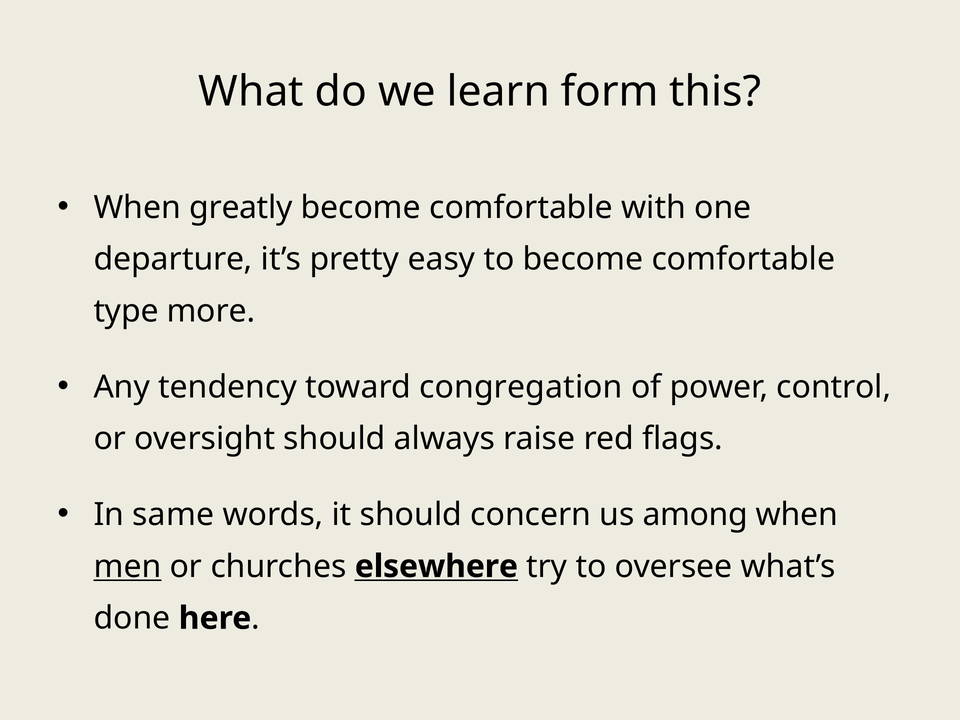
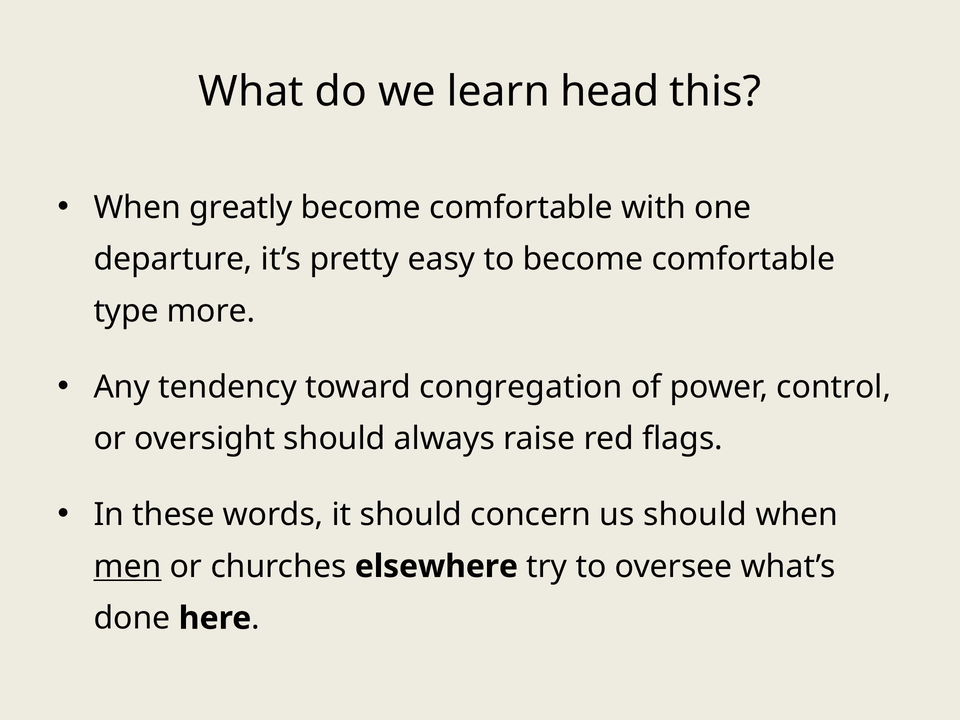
form: form -> head (610, 92)
same: same -> these (174, 515)
us among: among -> should (695, 515)
elsewhere underline: present -> none (436, 566)
